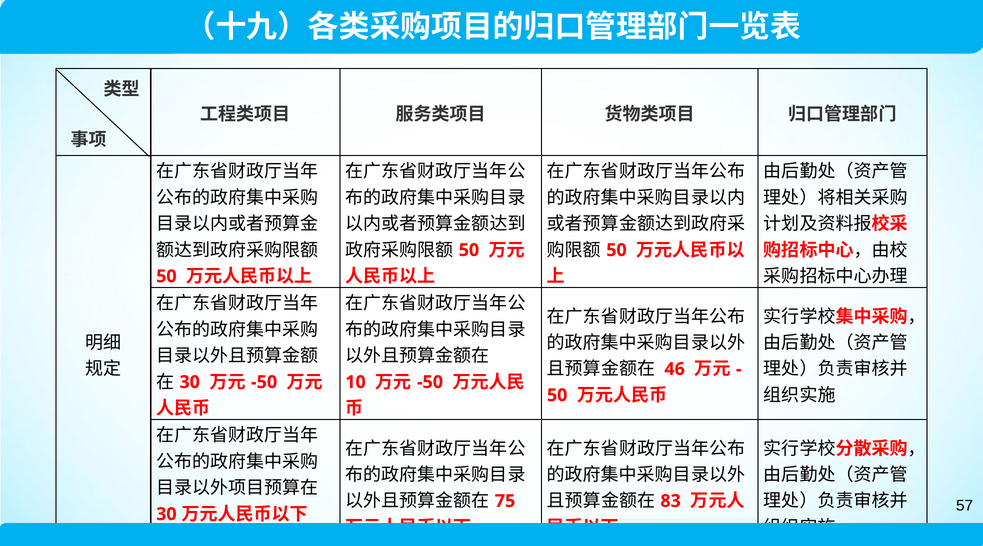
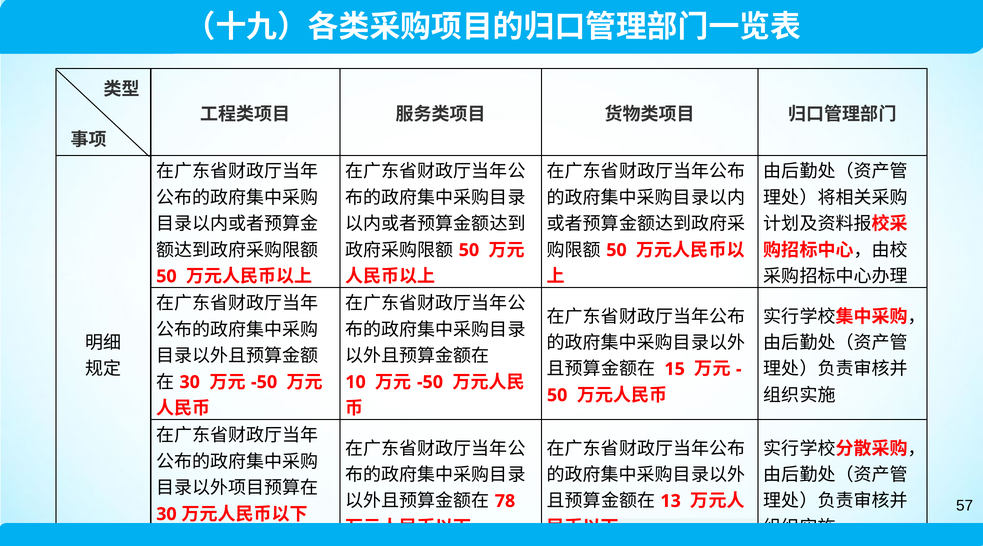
46: 46 -> 15 (675, 369)
75: 75 -> 78 (505, 501)
83: 83 -> 13 (671, 501)
